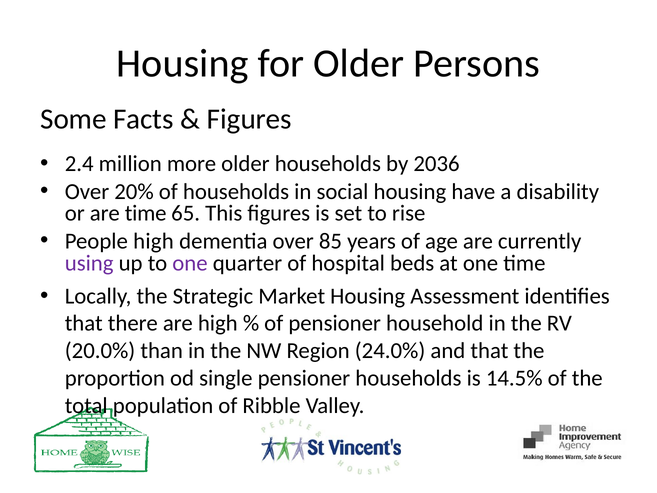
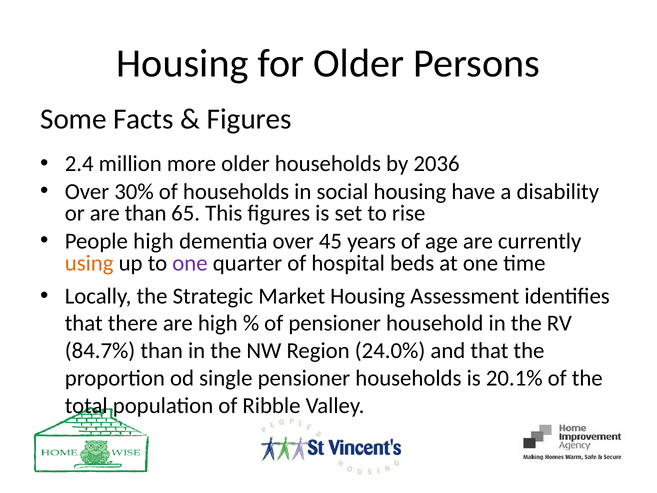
20%: 20% -> 30% (134, 191)
are time: time -> than (146, 213)
85: 85 -> 45 (330, 241)
using colour: purple -> orange (89, 263)
20.0%: 20.0% -> 84.7% (100, 351)
14.5%: 14.5% -> 20.1% (514, 378)
